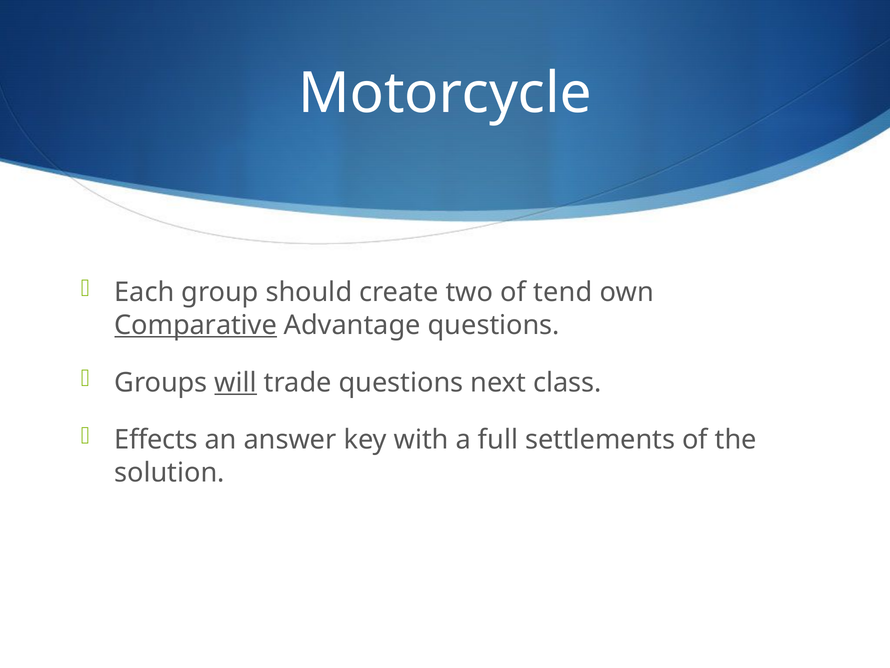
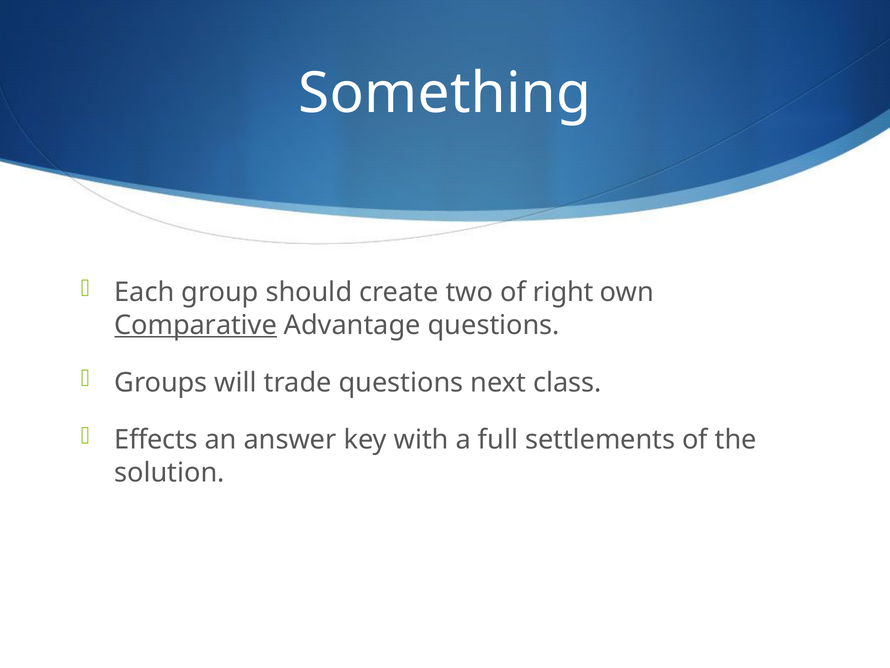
Motorcycle: Motorcycle -> Something (445, 93)
tend: tend -> right (563, 292)
will underline: present -> none (236, 382)
